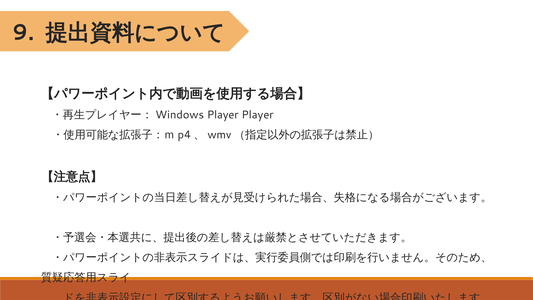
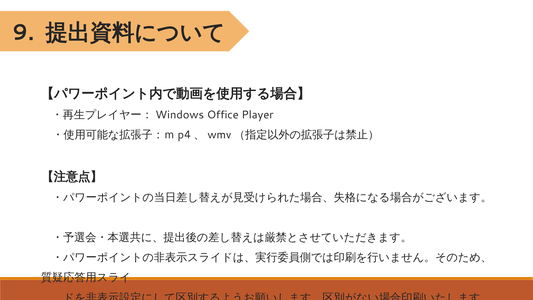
Player: Player -> Office (223, 115)
